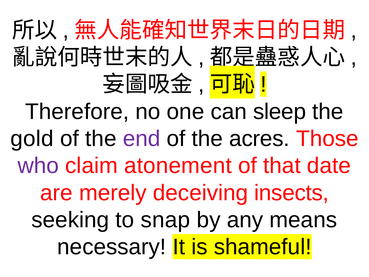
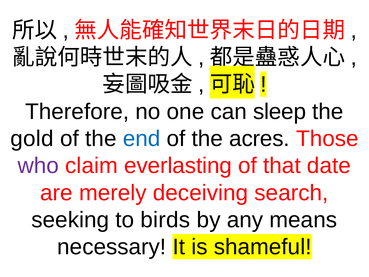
end colour: purple -> blue (142, 139)
atonement: atonement -> everlasting (178, 166)
insects: insects -> search (291, 193)
snap: snap -> birds (165, 220)
